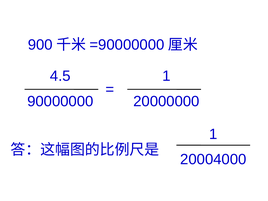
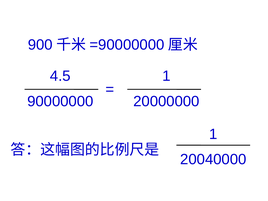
20004000: 20004000 -> 20040000 (213, 159)
